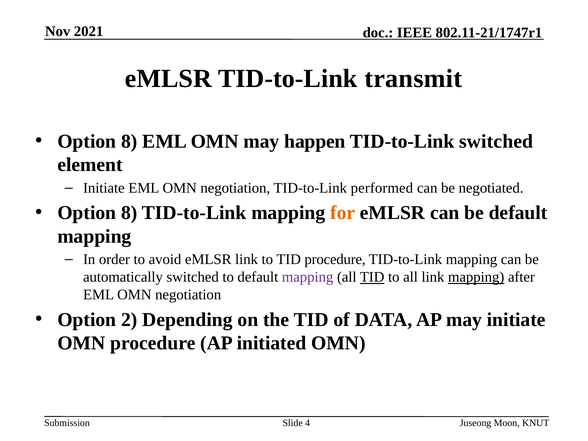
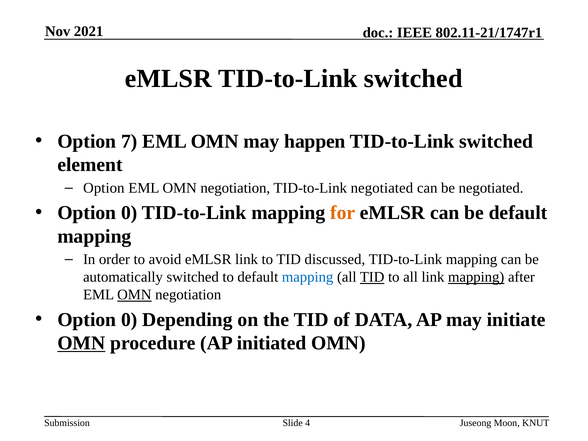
eMLSR TID-to-Link transmit: transmit -> switched (413, 78)
8: 8 -> 7 (129, 141)
Initiate: Initiate -> Option (104, 188)
TID-to-Link performed: performed -> negotiated (382, 188)
8: 8 -> 0 (129, 213)
TID procedure: procedure -> discussed (335, 259)
mapping colour: purple -> blue (308, 277)
OMN underline: none -> present (134, 295)
2: 2 -> 0 (129, 320)
OMN underline: none -> present (81, 343)
